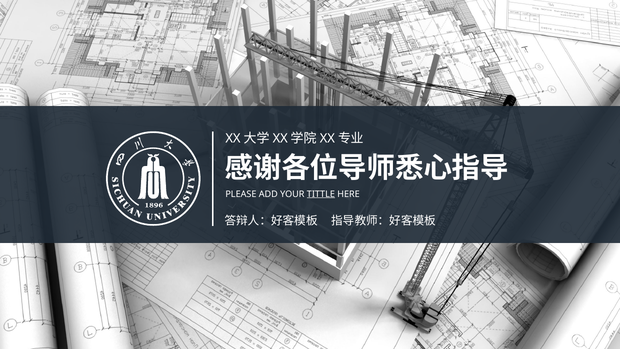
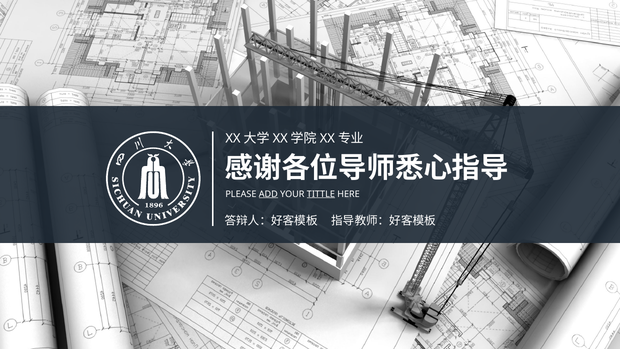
ADD underline: none -> present (268, 194)
